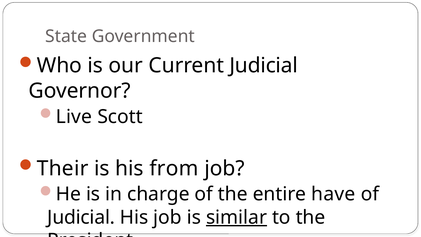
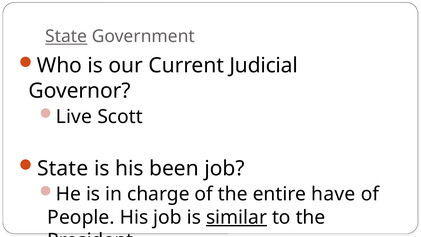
State underline: none -> present (66, 36)
Their: Their -> State (63, 168)
from: from -> been (174, 168)
Judicial: Judicial -> People (81, 217)
